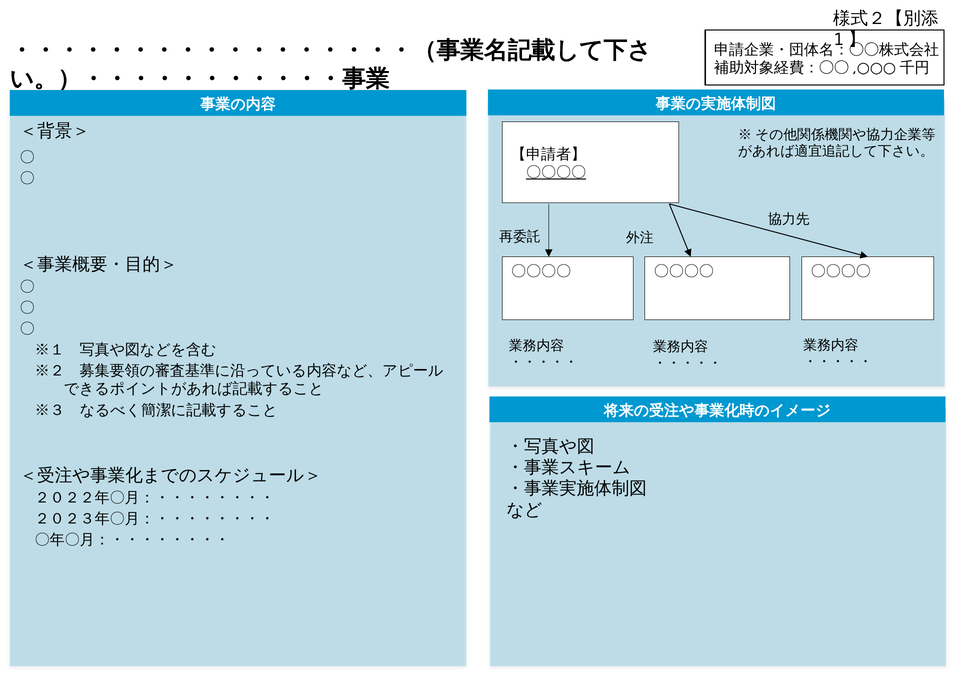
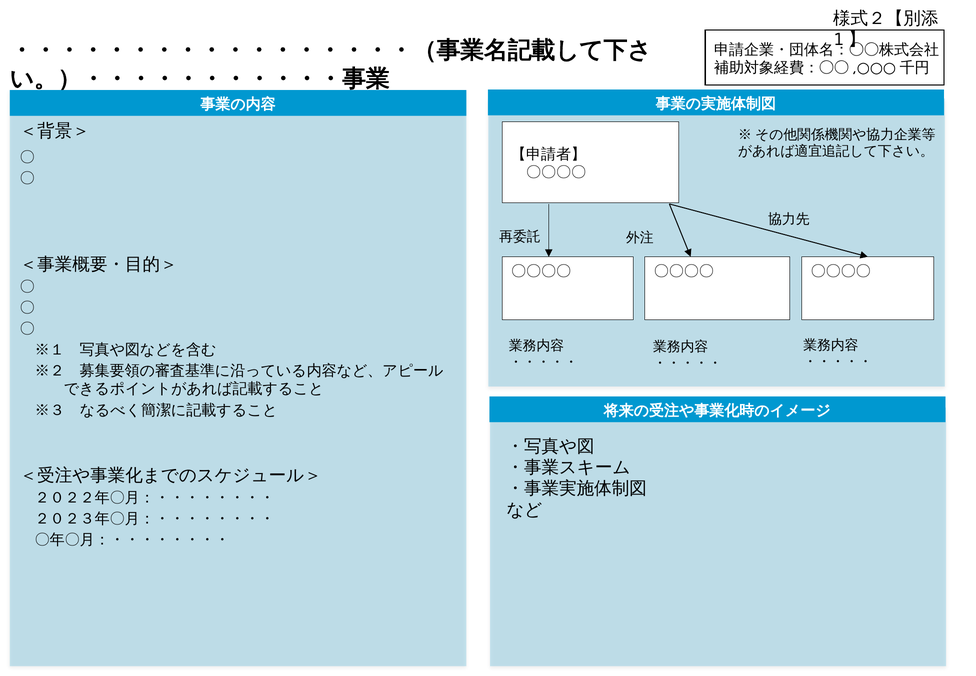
〇〇〇〇 underline: present -> none (556, 172)
